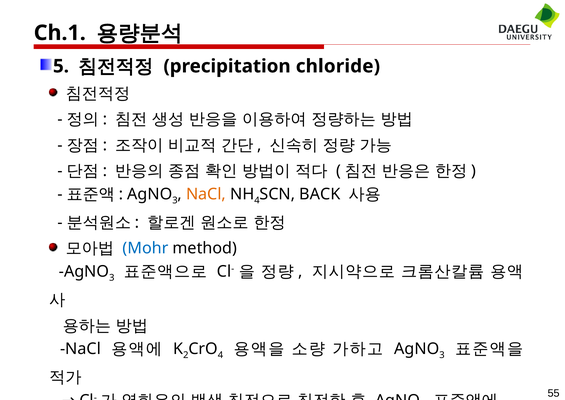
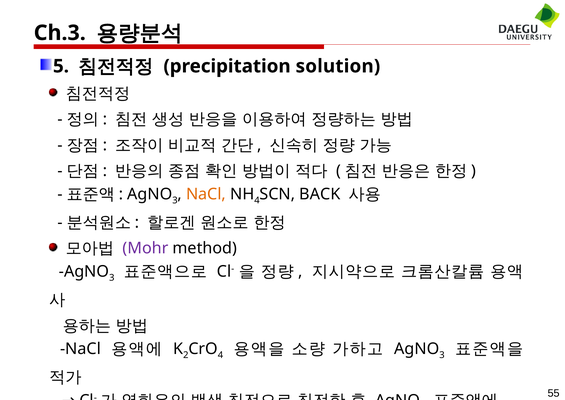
Ch.1: Ch.1 -> Ch.3 (60, 33)
chloride: chloride -> solution (338, 66)
Mohr colour: blue -> purple (146, 248)
